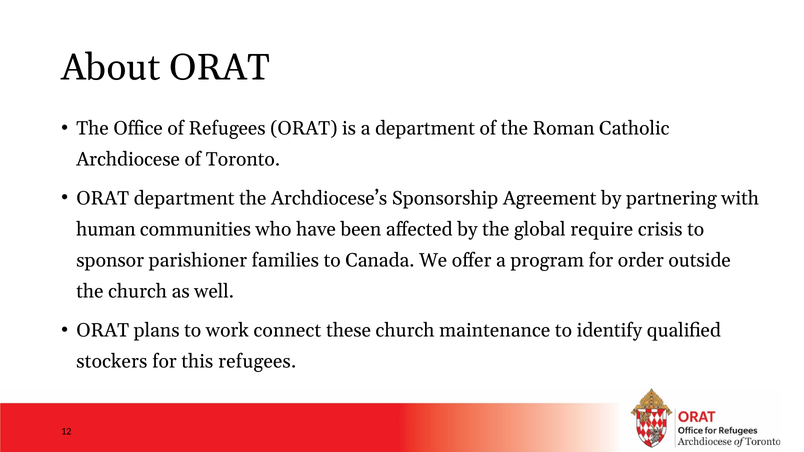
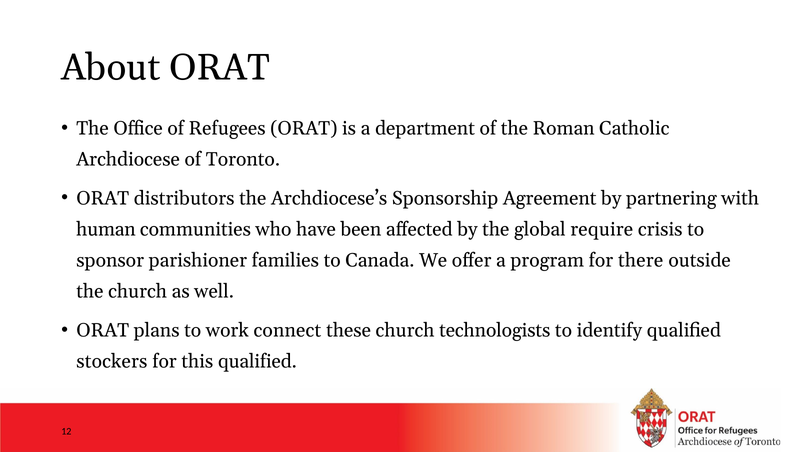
ORAT department: department -> distributors (184, 198)
order: order -> there (641, 261)
maintenance: maintenance -> technologists (495, 330)
this refugees: refugees -> qualified (257, 362)
